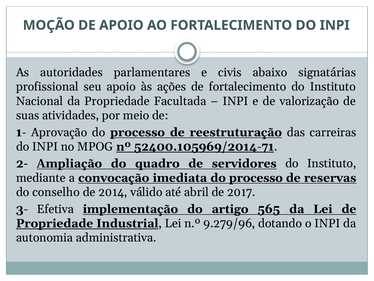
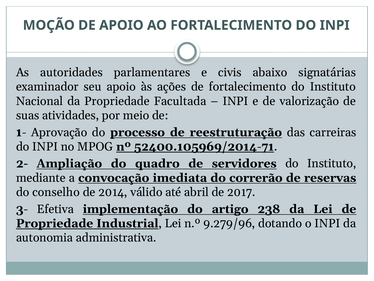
profissional: profissional -> examinador (47, 87)
imediata do processo: processo -> correrão (256, 178)
565: 565 -> 238 (269, 209)
